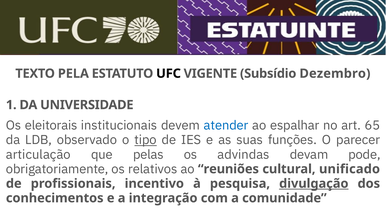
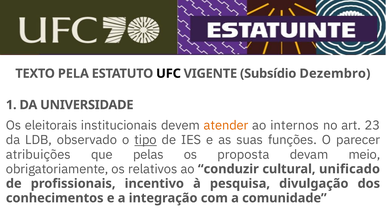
atender colour: blue -> orange (226, 126)
espalhar: espalhar -> internos (295, 126)
65: 65 -> 23 (372, 126)
articulação: articulação -> atribuições (38, 155)
advindas: advindas -> proposta (243, 155)
pode: pode -> meio (364, 155)
reuniões: reuniões -> conduzir (228, 169)
divulgação underline: present -> none (314, 184)
